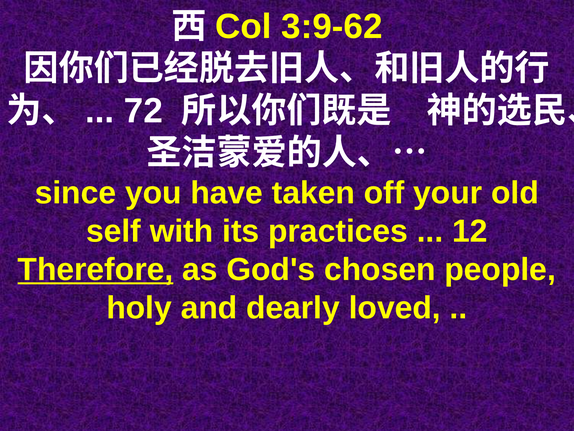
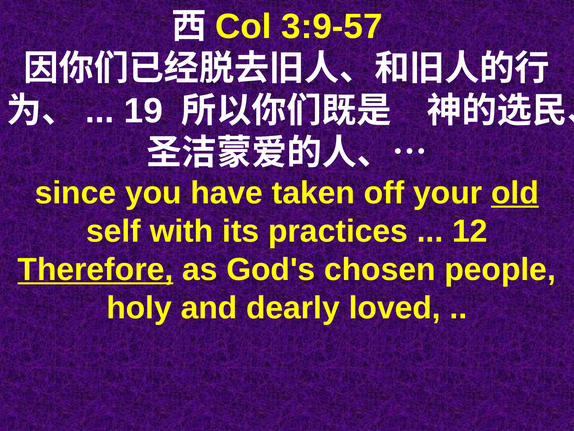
3:9-62: 3:9-62 -> 3:9-57 (332, 27)
72: 72 -> 19 (143, 111)
old underline: none -> present (515, 193)
